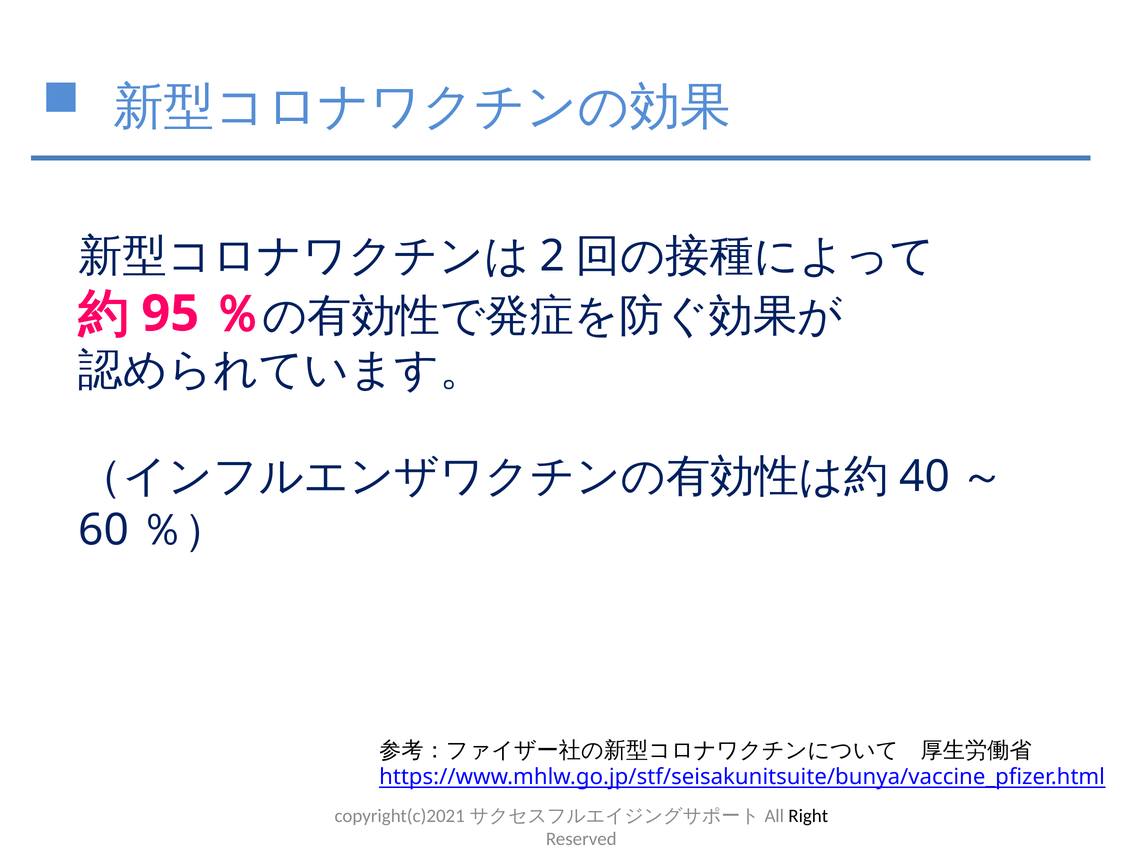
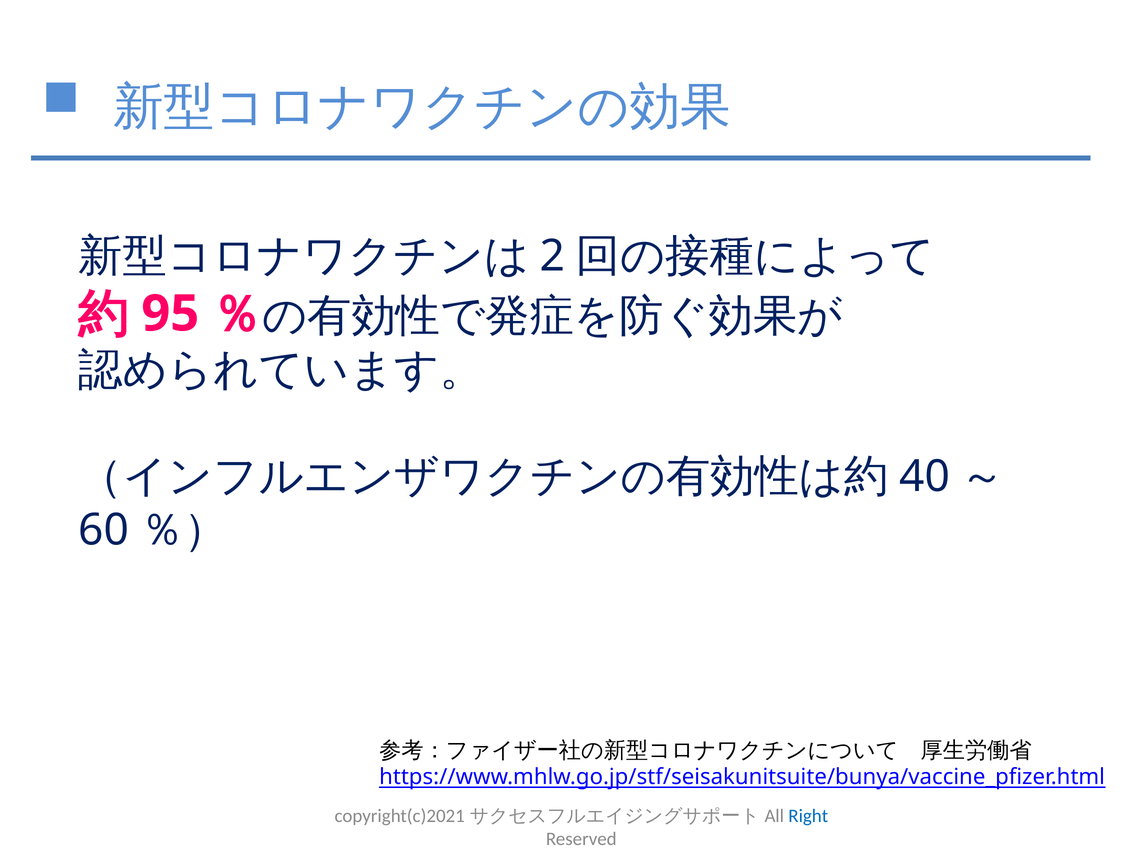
Right colour: black -> blue (808, 816)
